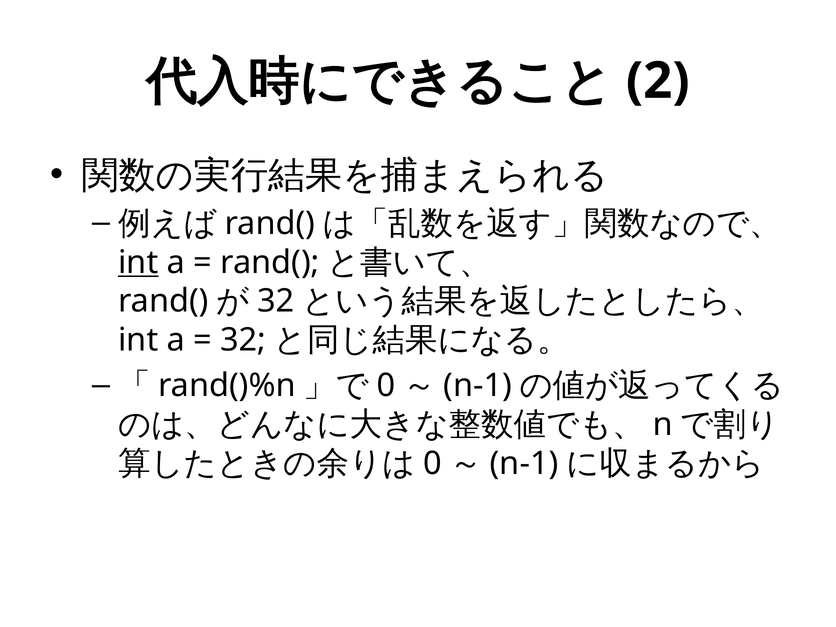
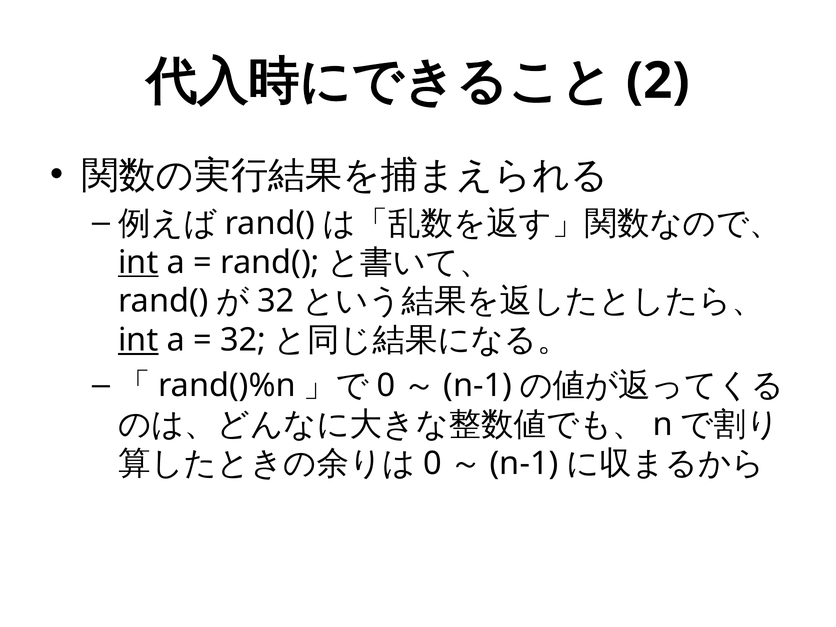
int underline: none -> present (138, 340)
